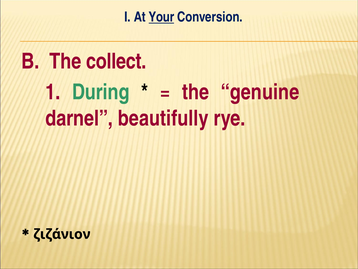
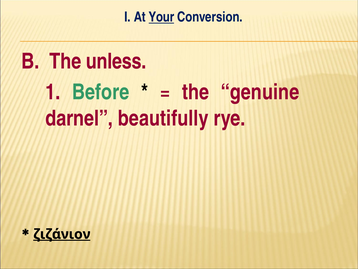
collect: collect -> unless (116, 61)
During: During -> Before (101, 92)
ζιζάνιον underline: none -> present (62, 234)
